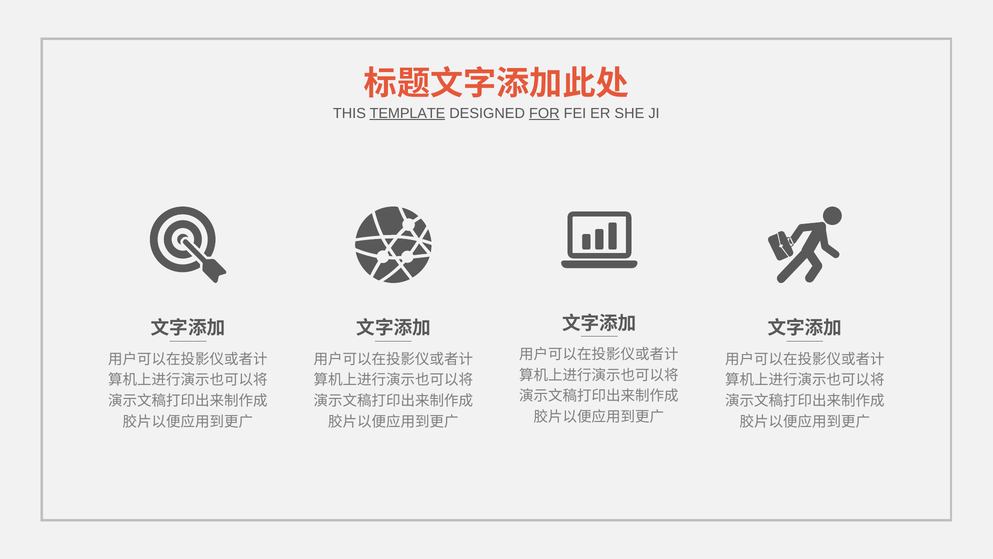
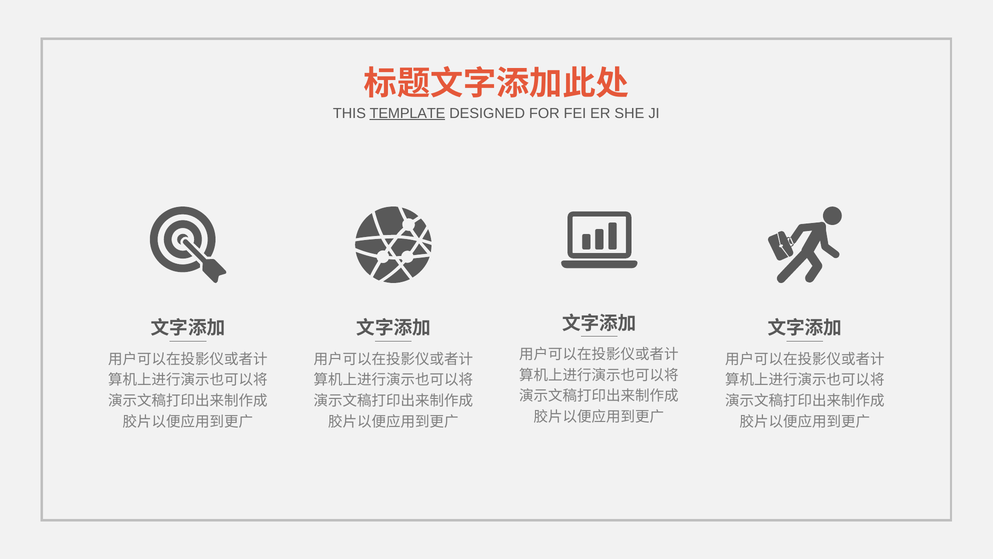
FOR underline: present -> none (544, 113)
